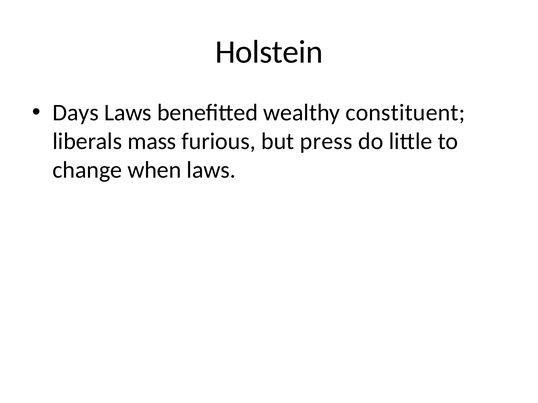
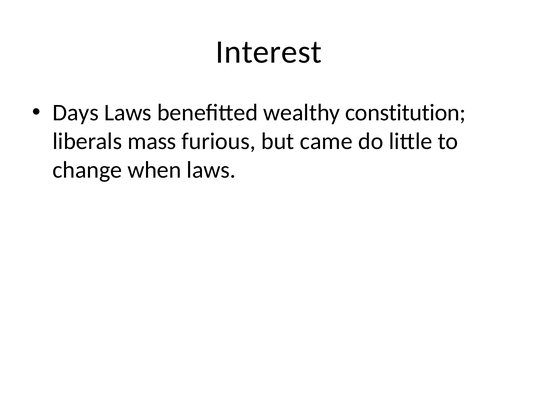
Holstein: Holstein -> Interest (269, 52)
constituent: constituent -> constitution (406, 113)
press: press -> came (326, 142)
